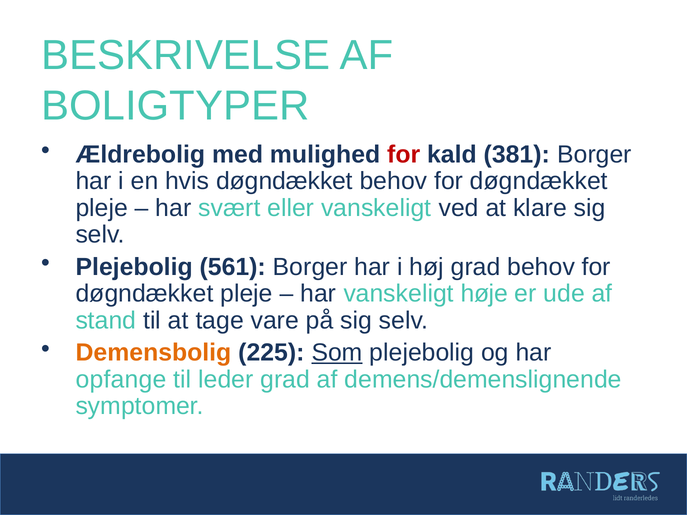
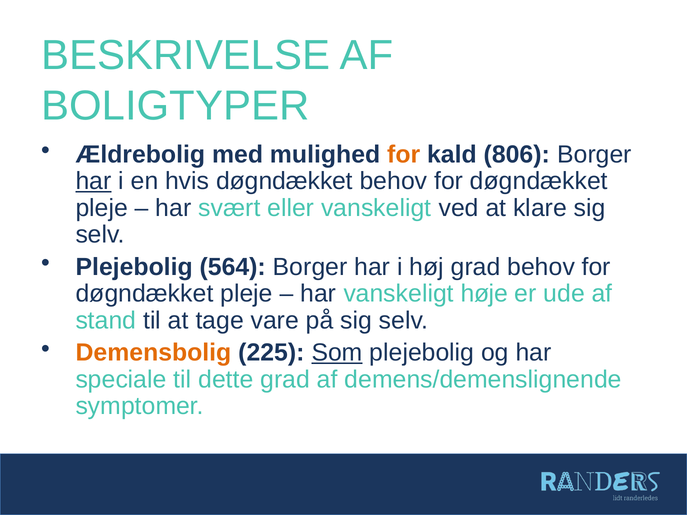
for colour: red -> orange (404, 154)
381: 381 -> 806 (517, 154)
har underline: none -> present (93, 181)
561: 561 -> 564 (233, 267)
opfange: opfange -> speciale (121, 380)
leder: leder -> dette (226, 380)
